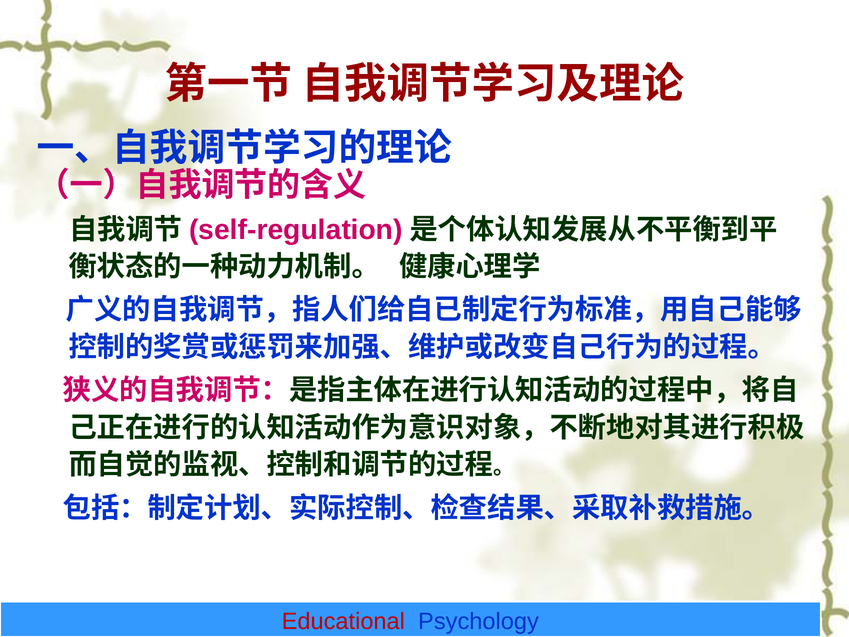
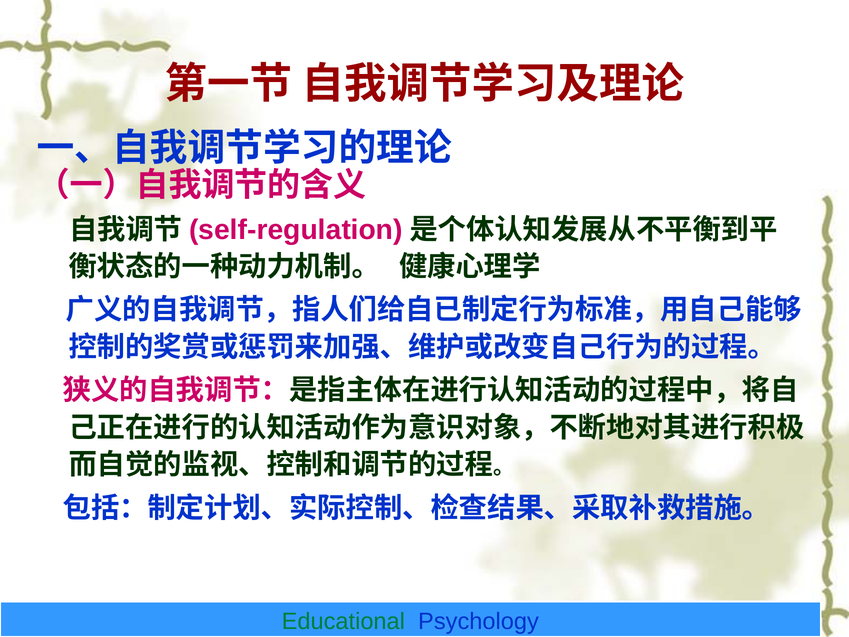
Educational colour: red -> green (343, 621)
